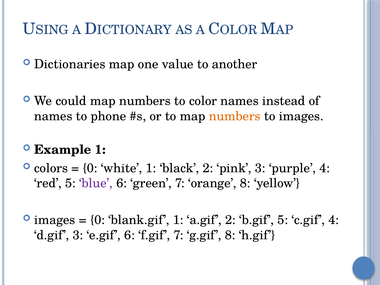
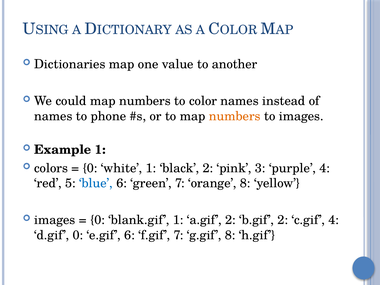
blue colour: purple -> blue (96, 183)
b.gif 5: 5 -> 2 (283, 220)
d.gif 3: 3 -> 0 (78, 235)
